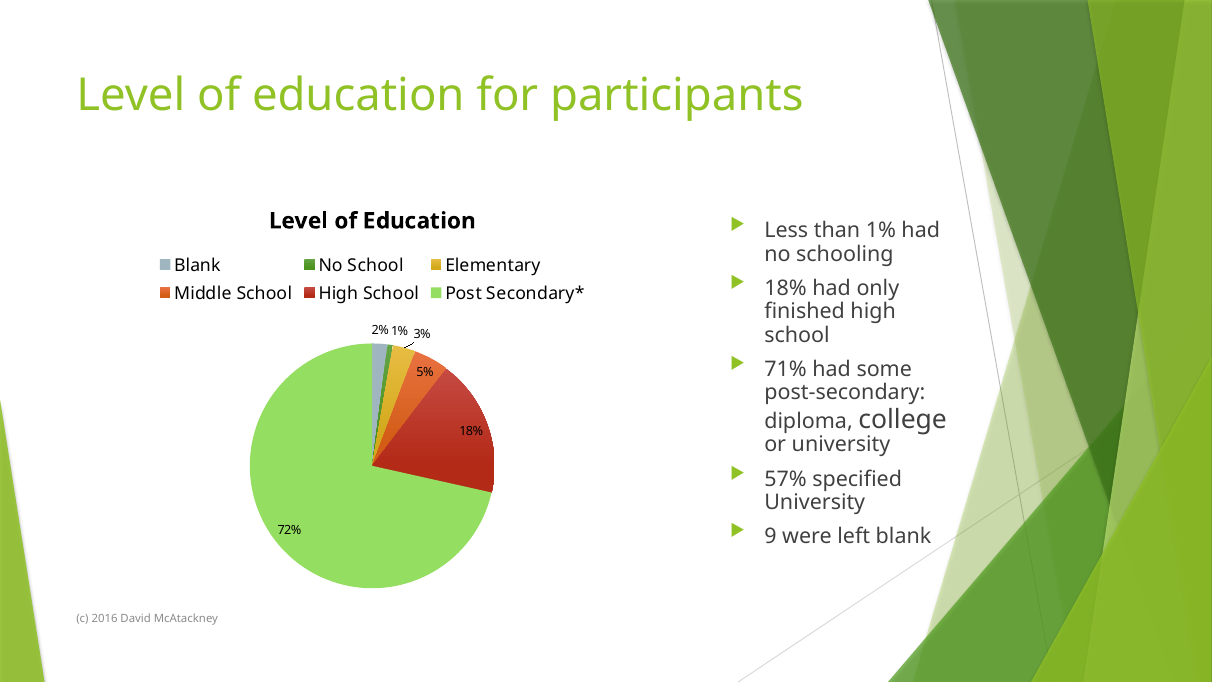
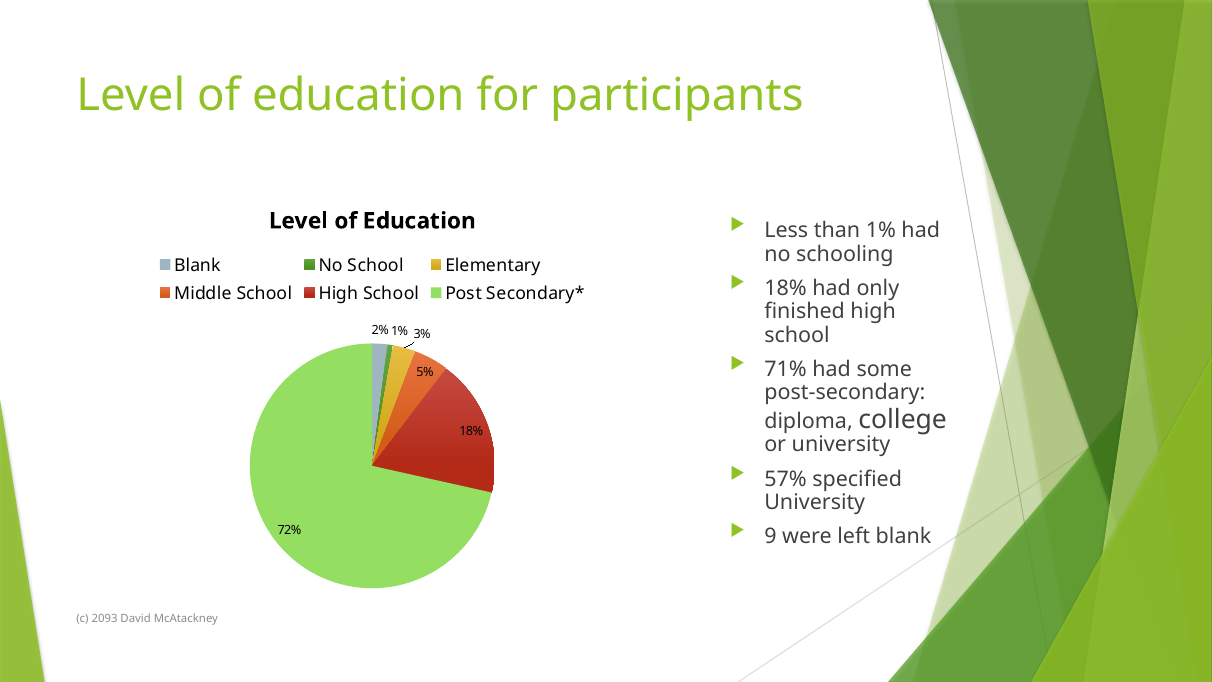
2016: 2016 -> 2093 (105, 619)
